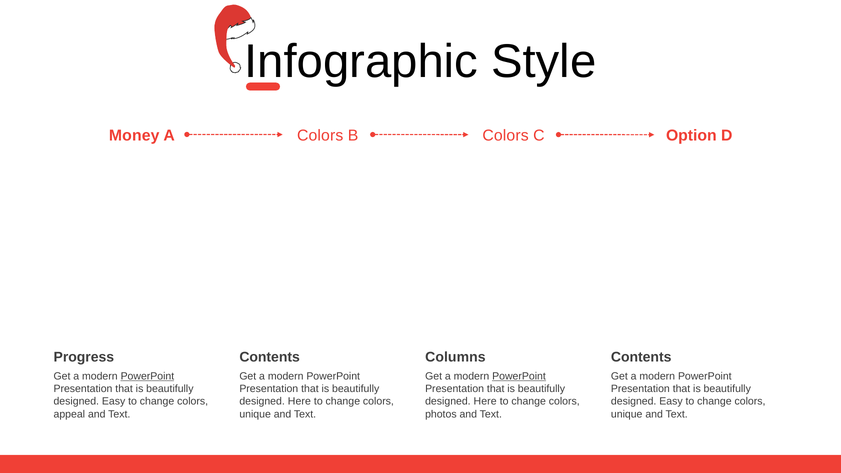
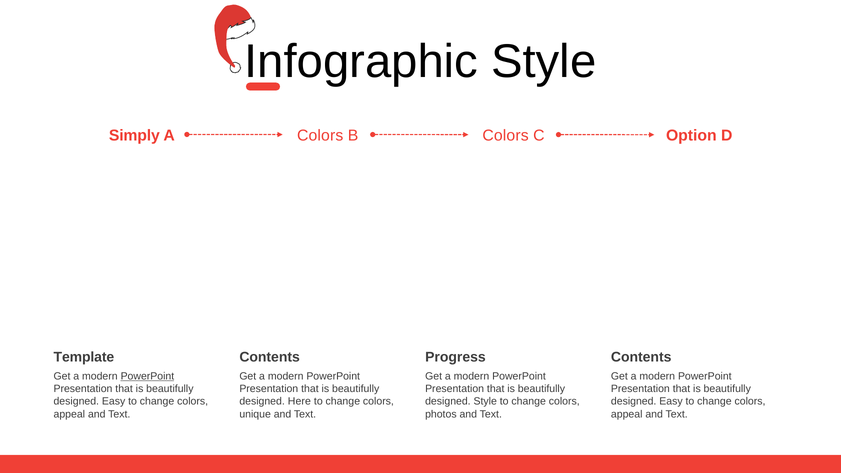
Money: Money -> Simply (134, 136)
Progress: Progress -> Template (84, 357)
Columns: Columns -> Progress (455, 357)
PowerPoint underline: present -> none (519, 376)
Here: Here -> Style (485, 402)
unique: unique -> appeal (627, 414)
